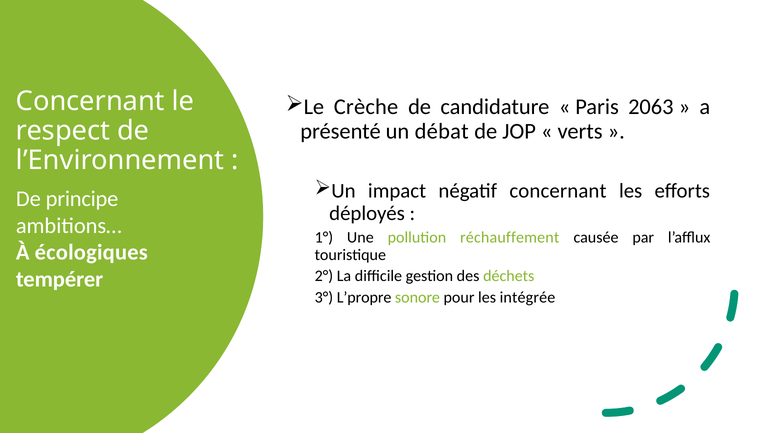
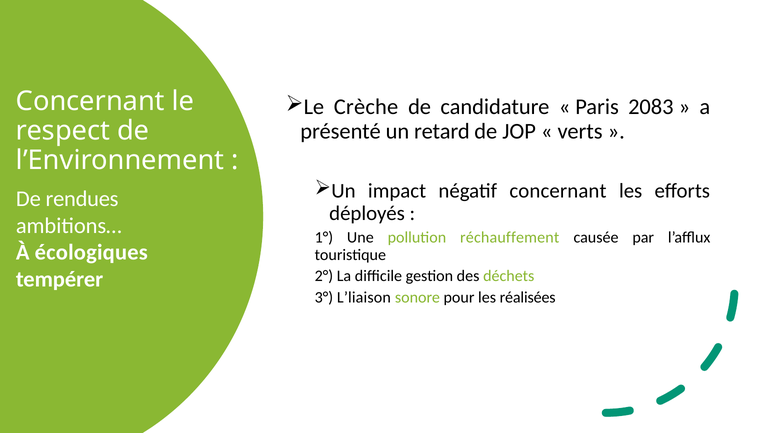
2063: 2063 -> 2083 (651, 107)
débat: débat -> retard (442, 131)
principe: principe -> rendues (82, 199)
L’propre: L’propre -> L’liaison (364, 298)
intégrée: intégrée -> réalisées (528, 298)
